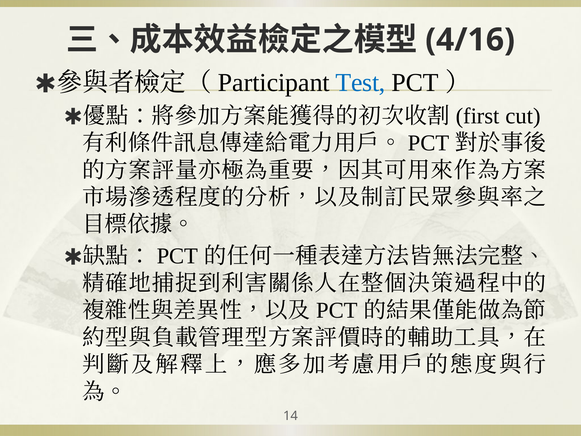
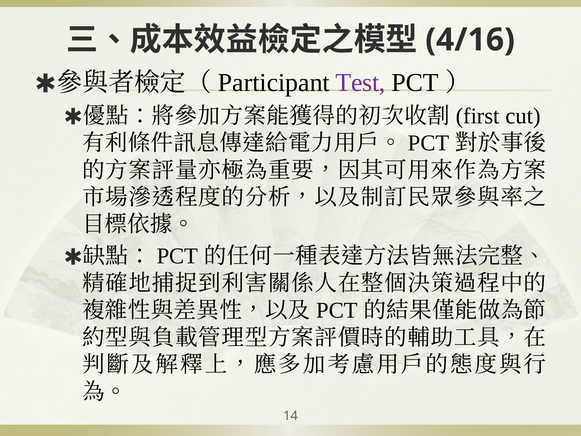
Test colour: blue -> purple (360, 83)
